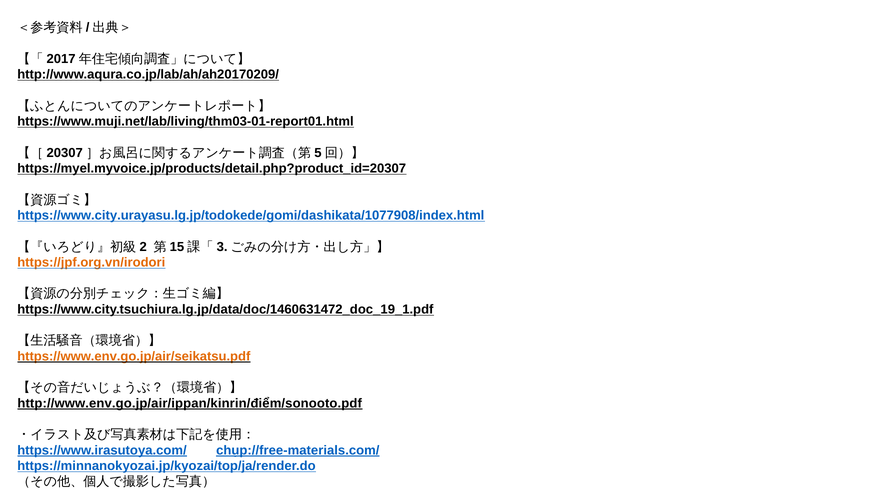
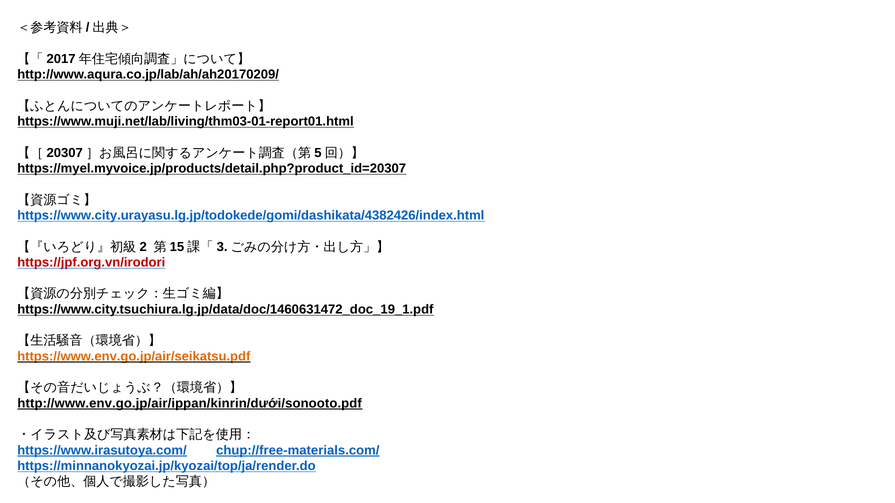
https://www.city.urayasu.lg.jp/todokede/gomi/dashikata/1077908/index.html: https://www.city.urayasu.lg.jp/todokede/gomi/dashikata/1077908/index.html -> https://www.city.urayasu.lg.jp/todokede/gomi/dashikata/4382426/index.html (251, 216)
https://jpf.org.vn/irodori colour: orange -> red (91, 263)
http://www.env.go.jp/air/ippan/kinrin/điểm/sonooto.pdf: http://www.env.go.jp/air/ippan/kinrin/điểm/sonooto.pdf -> http://www.env.go.jp/air/ippan/kinrin/dưới/sonooto.pdf (190, 404)
